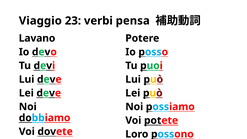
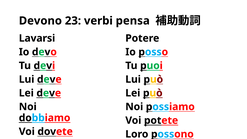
Viaggio: Viaggio -> Devono (40, 21)
Lavano: Lavano -> Lavarsi (37, 38)
